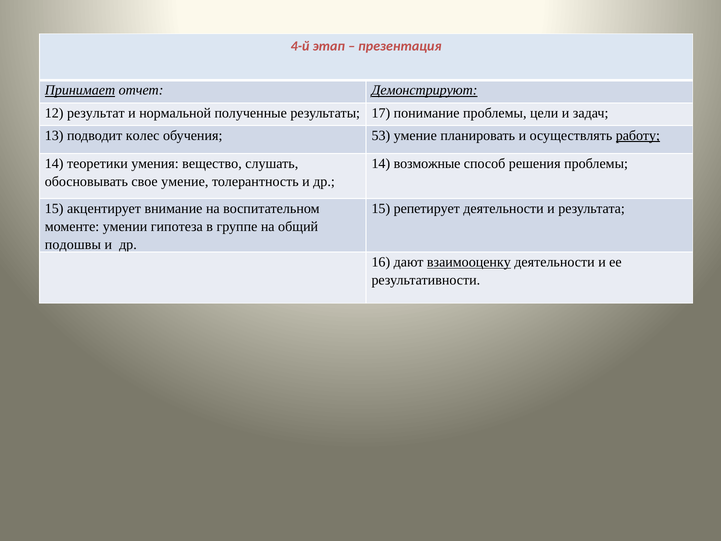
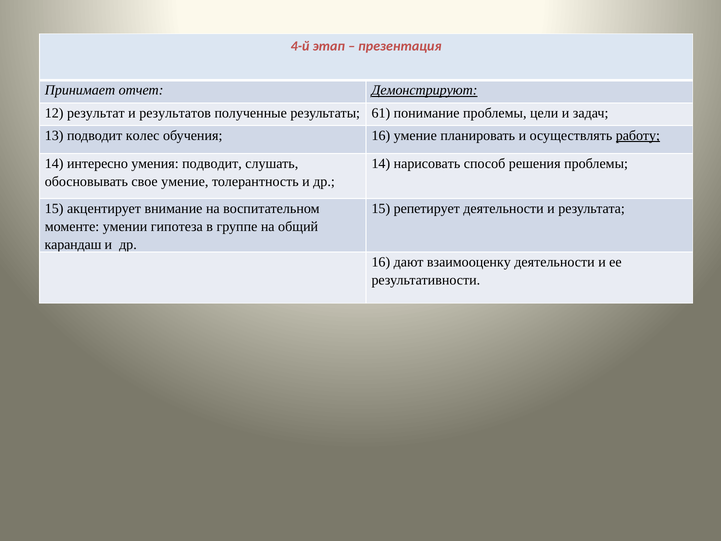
Принимает underline: present -> none (80, 90)
нормальной: нормальной -> результатов (175, 113)
17: 17 -> 61 (381, 113)
обучения 53: 53 -> 16 (381, 136)
теоретики: теоретики -> интересно (97, 164)
умения вещество: вещество -> подводит (212, 164)
возможные: возможные -> нарисовать (427, 164)
подошвы: подошвы -> карандаш (73, 244)
взаимооценку underline: present -> none (469, 262)
